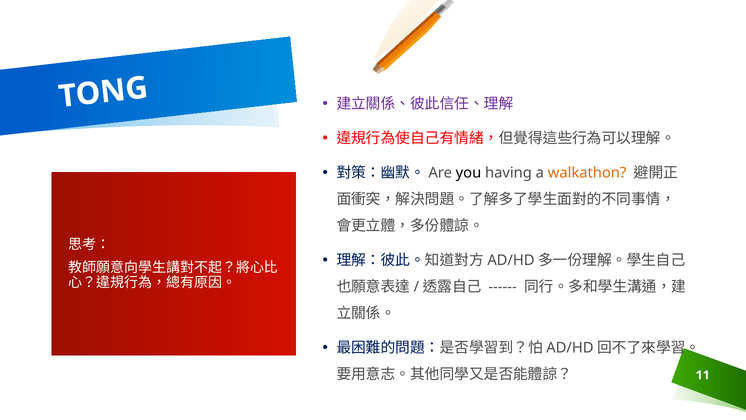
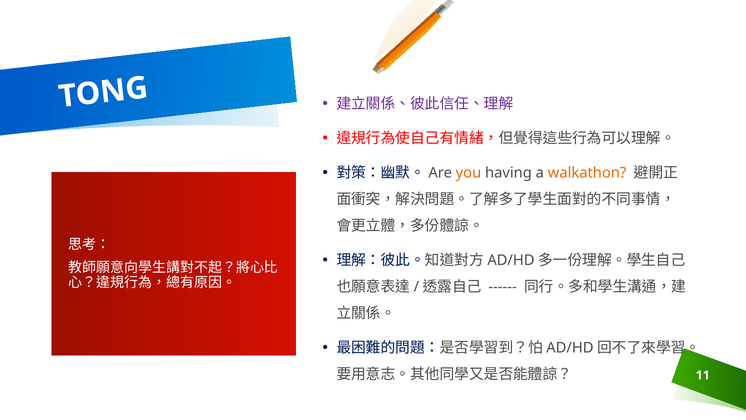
you colour: black -> orange (469, 173)
